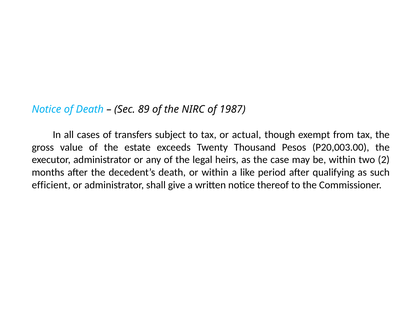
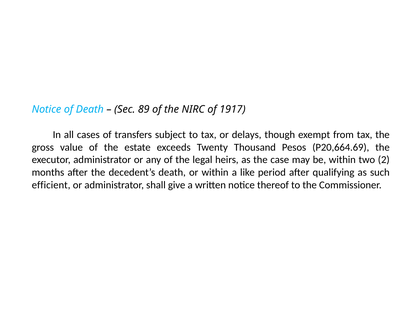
1987: 1987 -> 1917 (232, 109)
actual: actual -> delays (247, 135)
P20,003.00: P20,003.00 -> P20,664.69 (341, 147)
